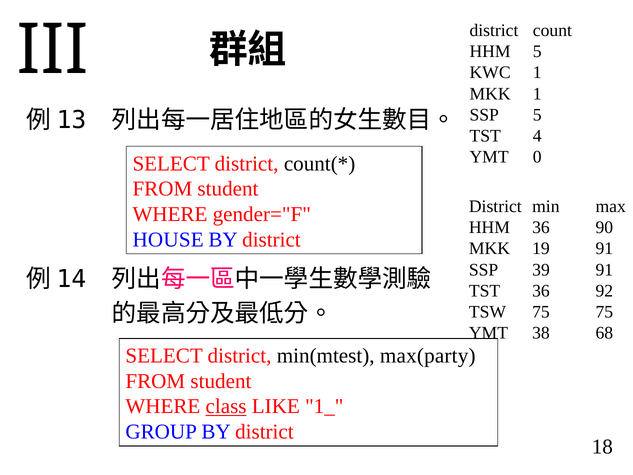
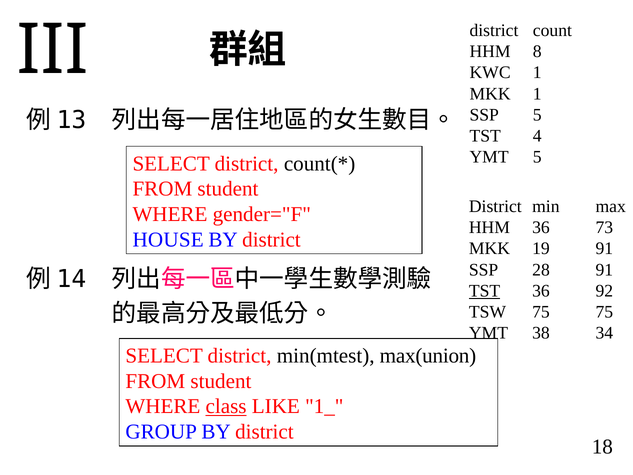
HHM 5: 5 -> 8 (537, 52)
YMT 0: 0 -> 5 (537, 157)
90: 90 -> 73 (604, 227)
39: 39 -> 28 (541, 270)
TST underline: none -> present (485, 291)
68: 68 -> 34 (604, 333)
max(party: max(party -> max(union (428, 356)
